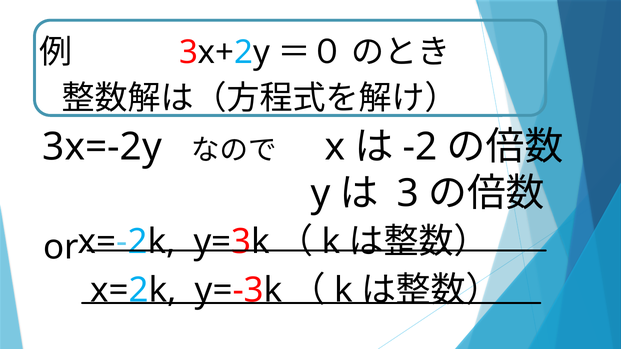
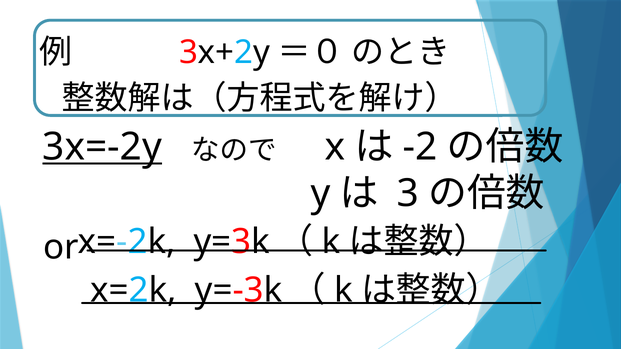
3x=-2y underline: none -> present (102, 147)
